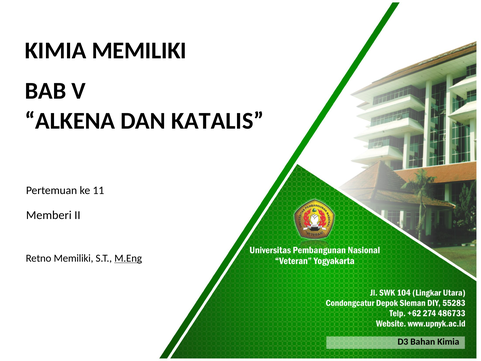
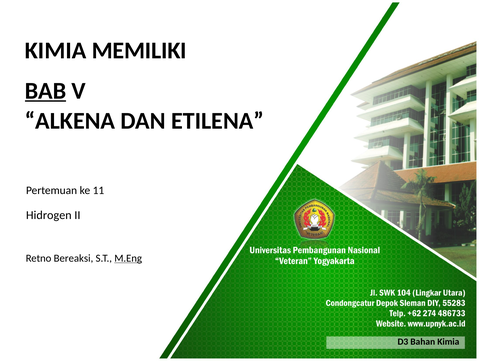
BAB underline: none -> present (46, 91)
KATALIS: KATALIS -> ETILENA (217, 121)
Memberi: Memberi -> Hidrogen (49, 215)
Retno Memiliki: Memiliki -> Bereaksi (73, 258)
